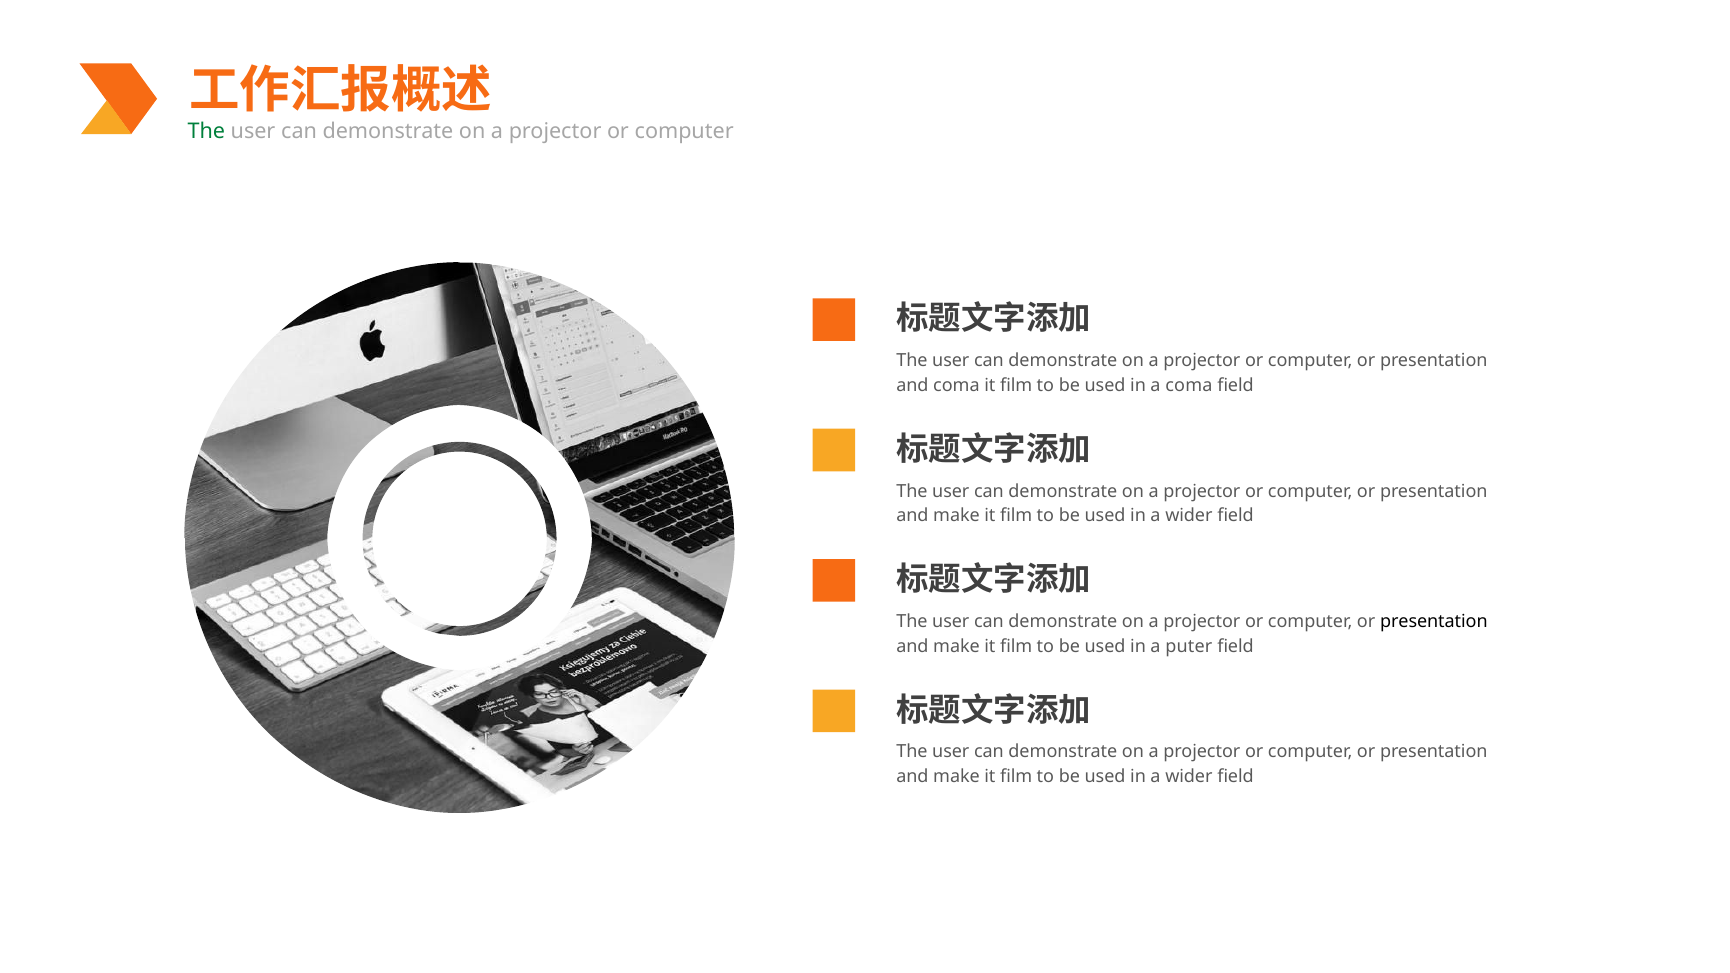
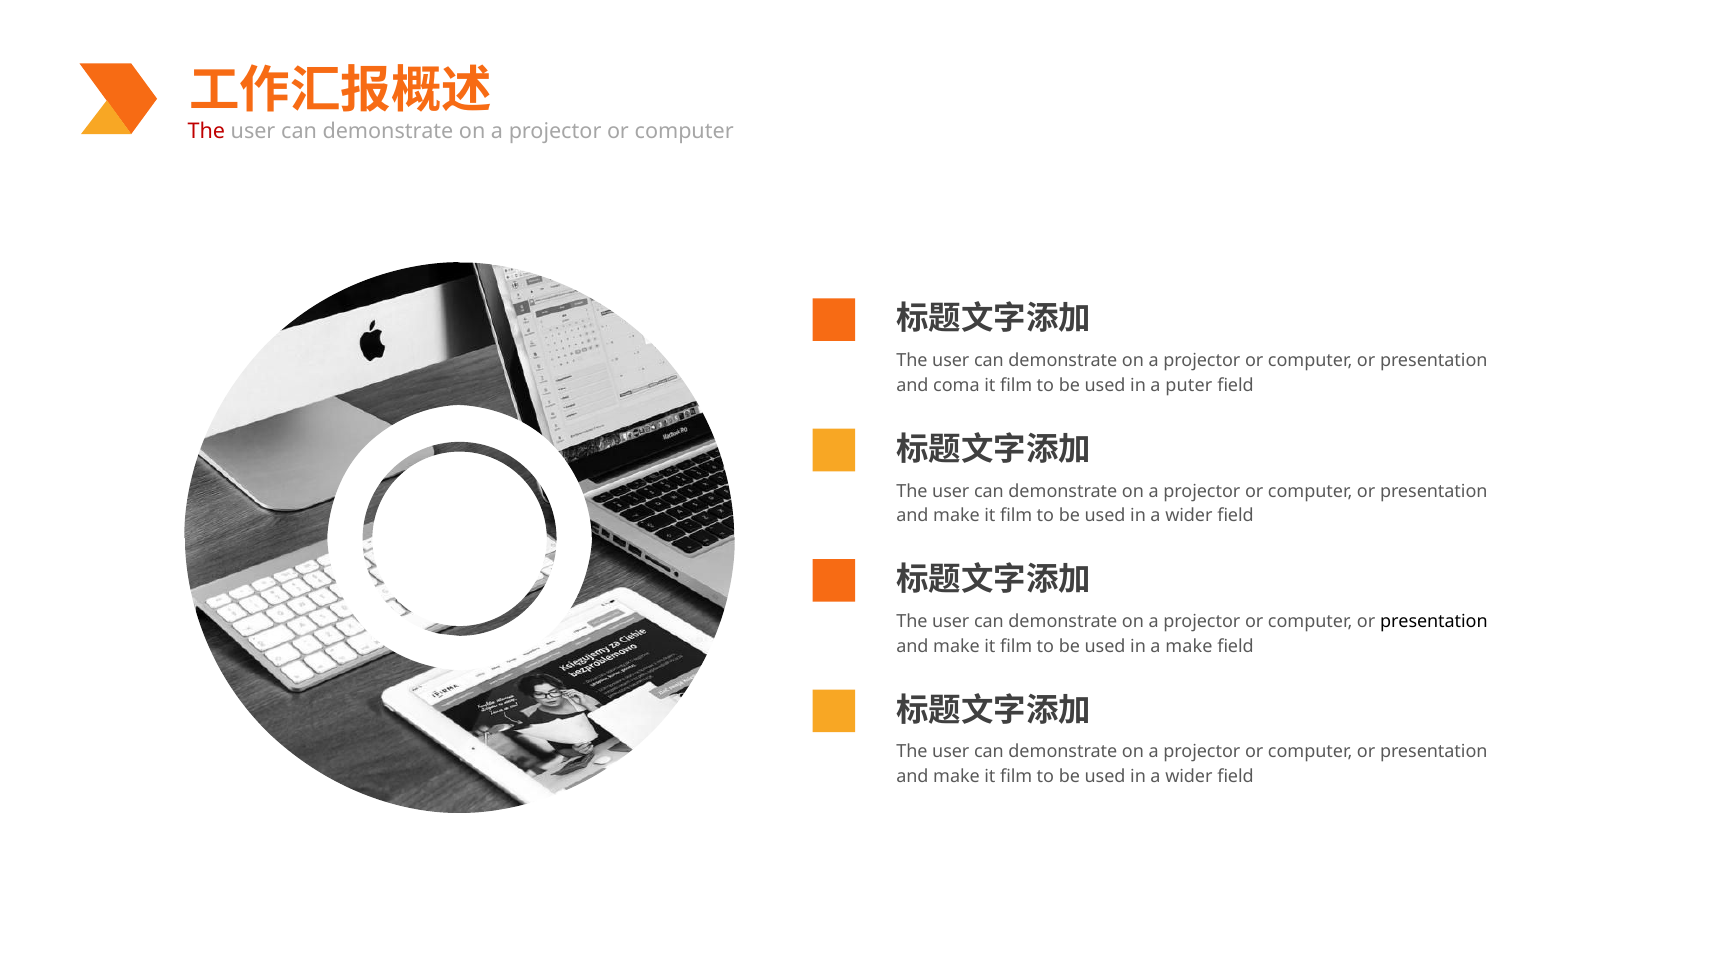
The colour: green -> red (206, 132)
a coma: coma -> puter (1189, 385)
a puter: puter -> make (1189, 646)
